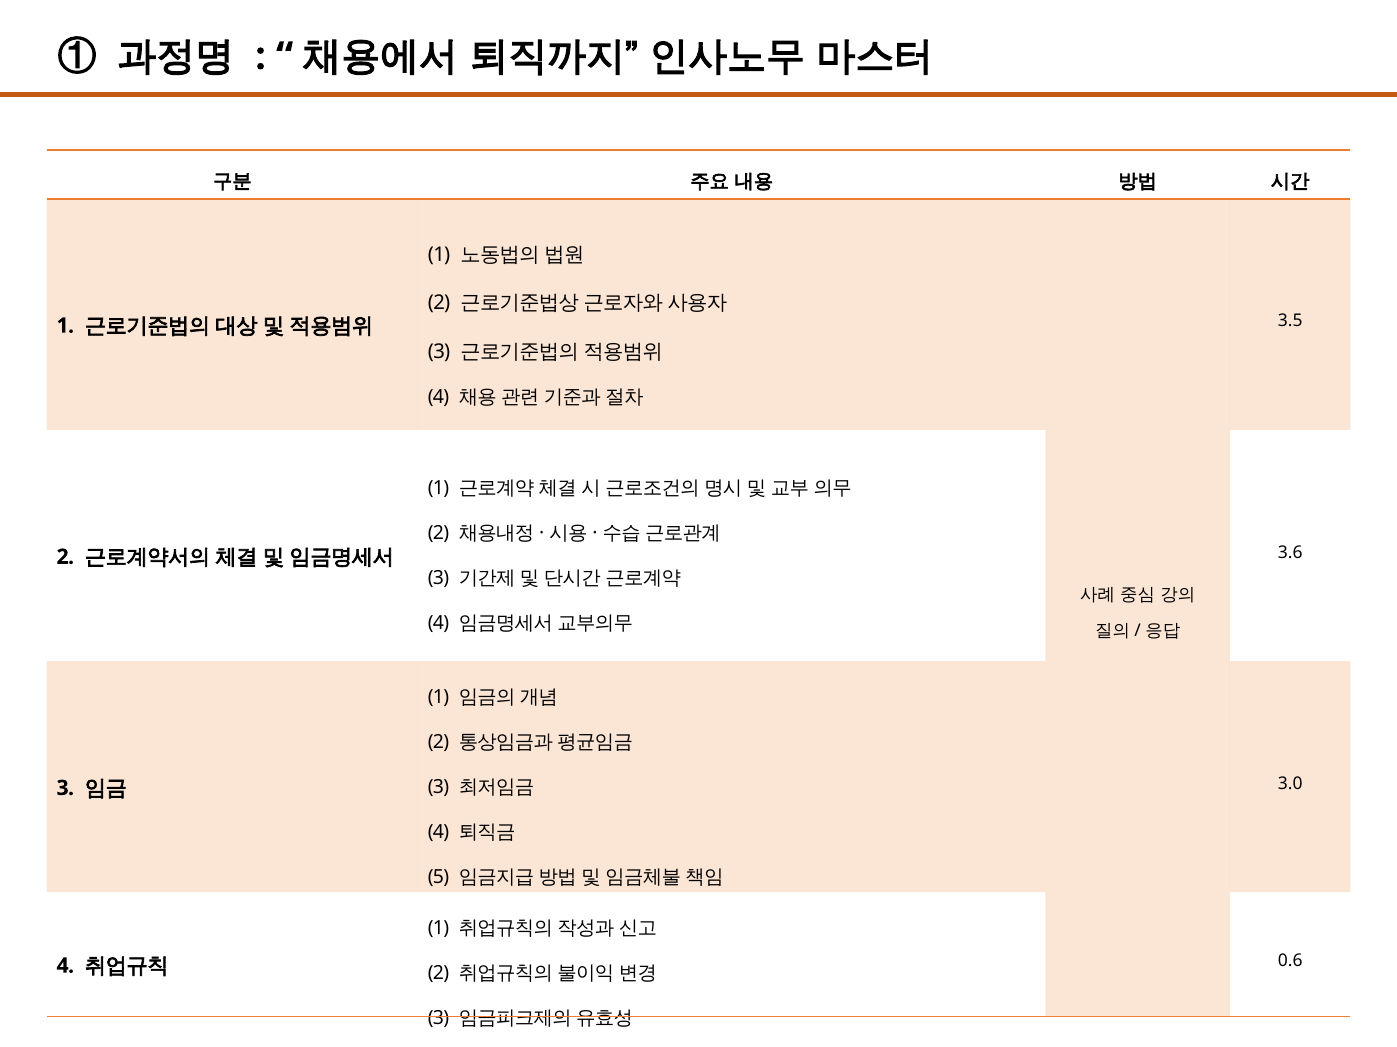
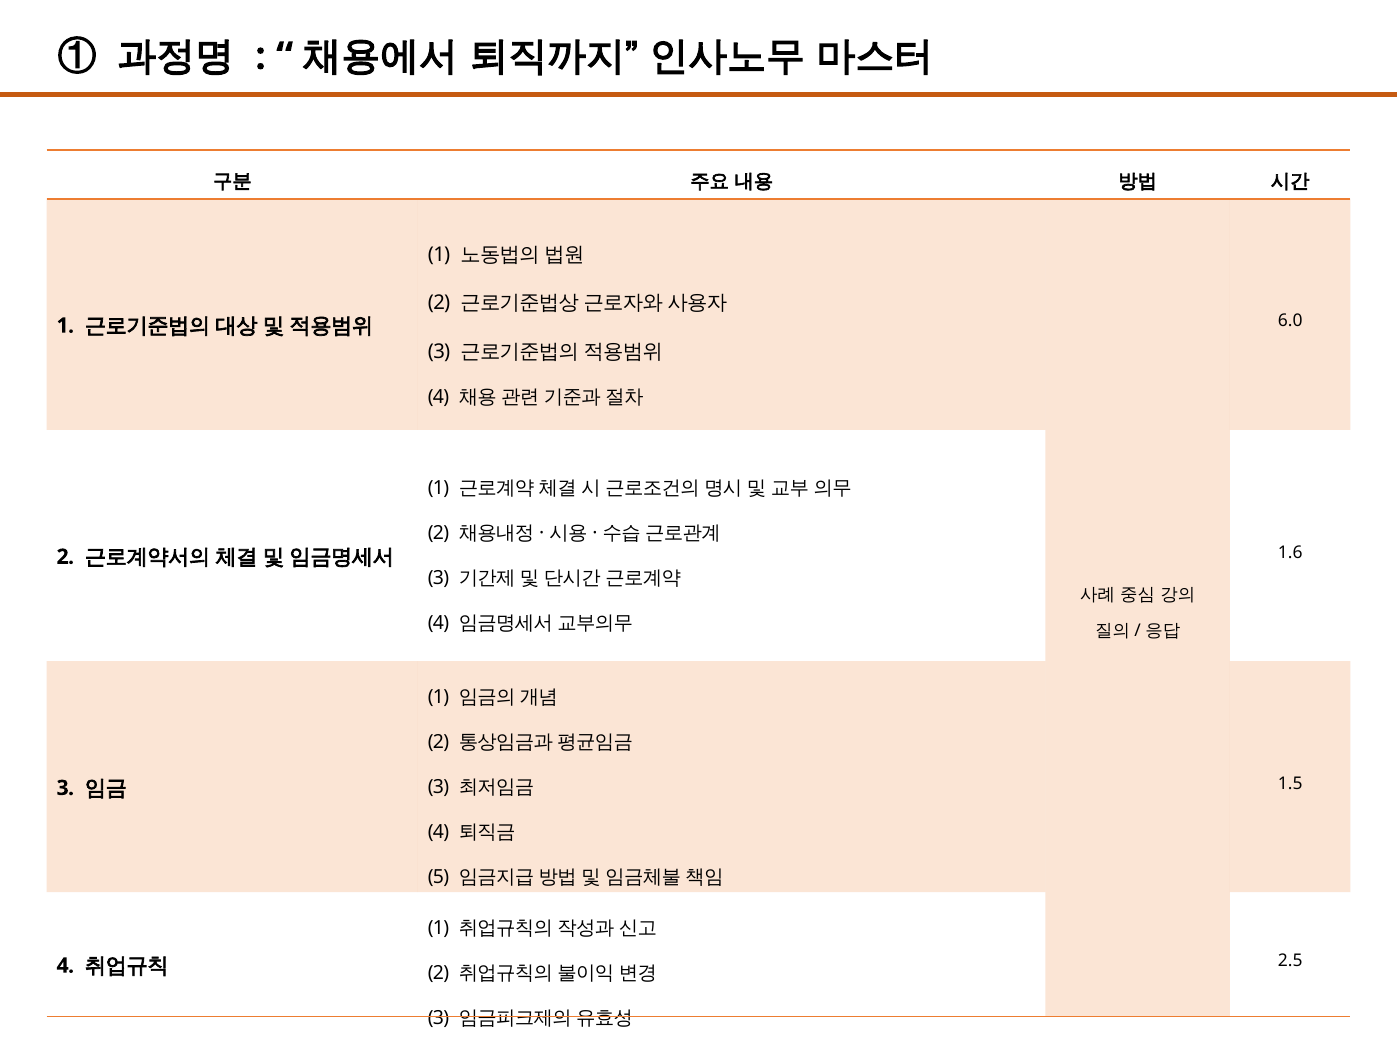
3.5: 3.5 -> 6.0 (1290, 321)
3.6: 3.6 -> 1.6 (1290, 553)
3.0: 3.0 -> 1.5 (1290, 784)
0.6: 0.6 -> 2.5 (1290, 962)
